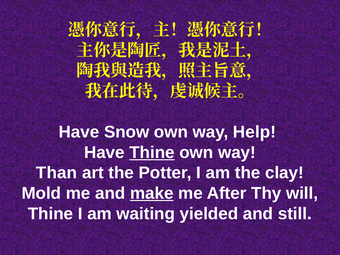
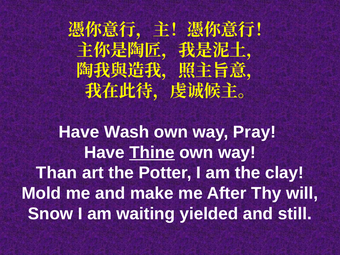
Snow: Snow -> Wash (127, 132)
Help: Help -> Pray (255, 132)
make underline: present -> none (152, 193)
Thine: Thine -> Snow (50, 214)
